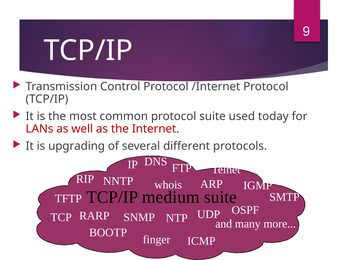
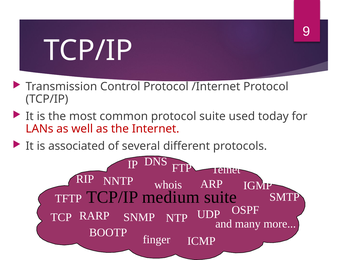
upgrading: upgrading -> associated (77, 146)
